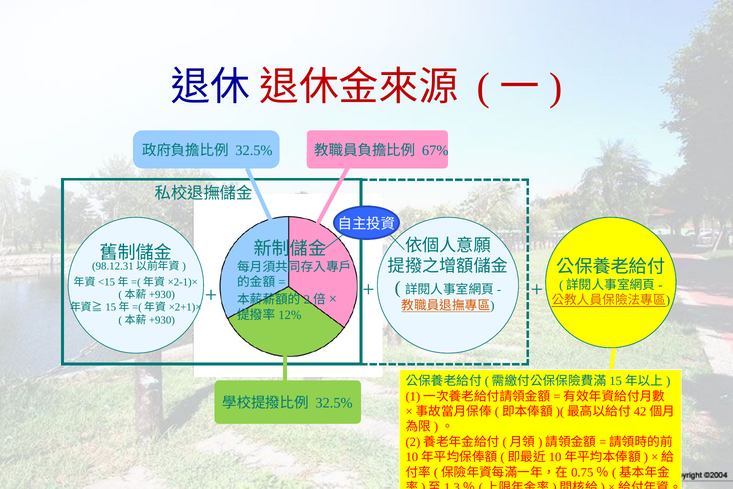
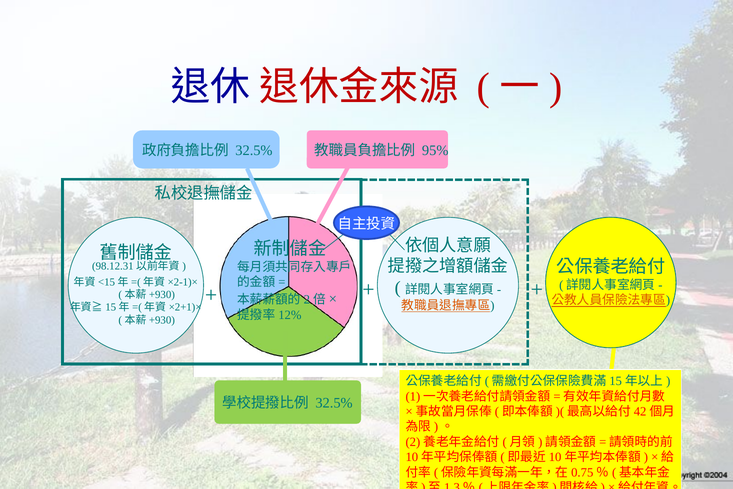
67%: 67% -> 95% (435, 150)
